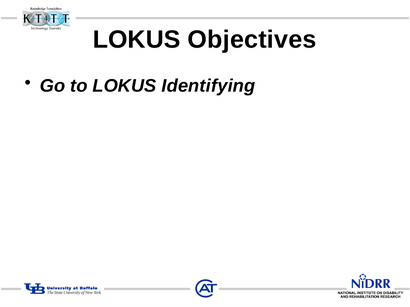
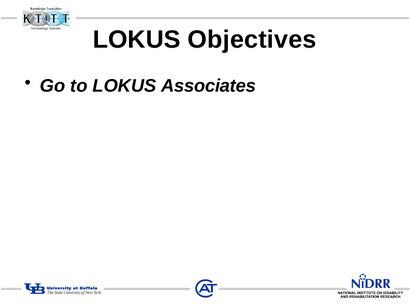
Identifying: Identifying -> Associates (209, 86)
